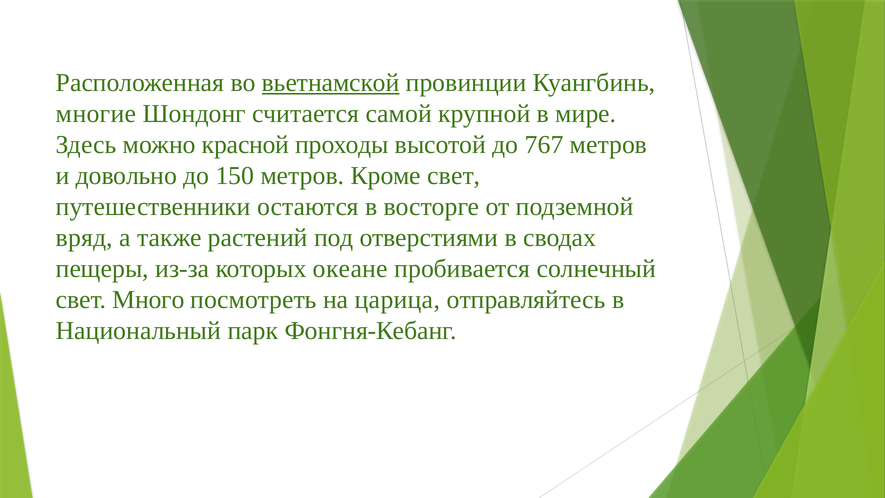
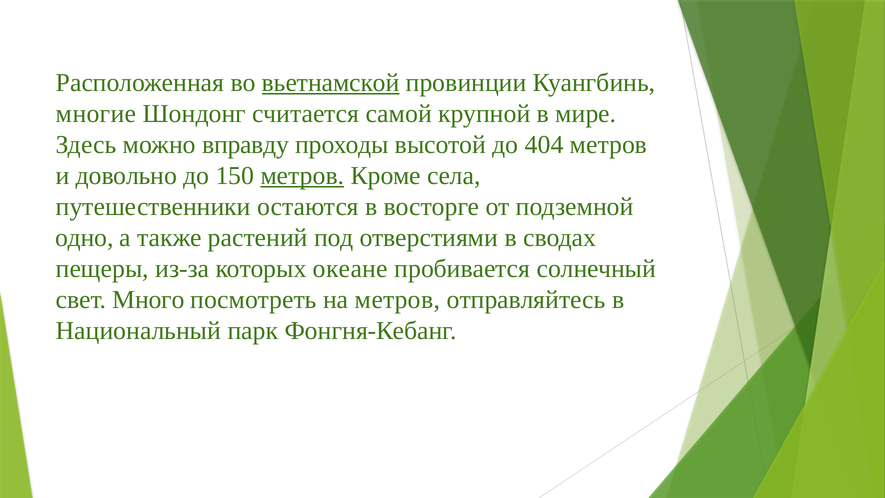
красной: красной -> вправду (246, 145)
767: 767 -> 404 (544, 145)
метров underline: none -> present (302, 176)
Кроме свет: свет -> села (454, 176)
вряд: вряд -> одно (84, 238)
на царица: царица -> метров (397, 300)
